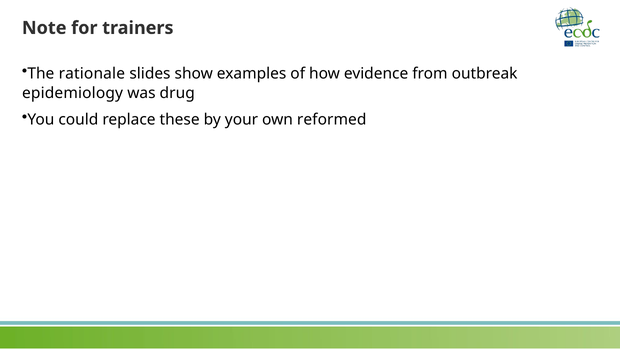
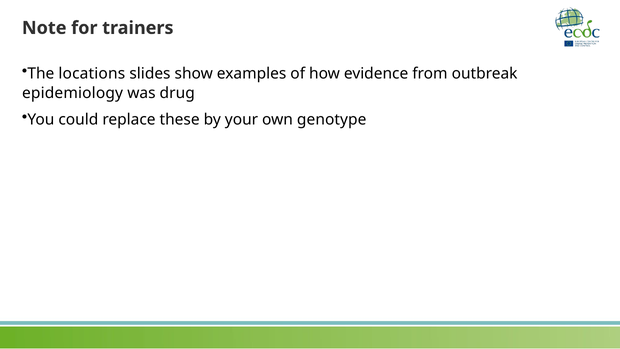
rationale: rationale -> locations (92, 73)
reformed: reformed -> genotype (332, 119)
